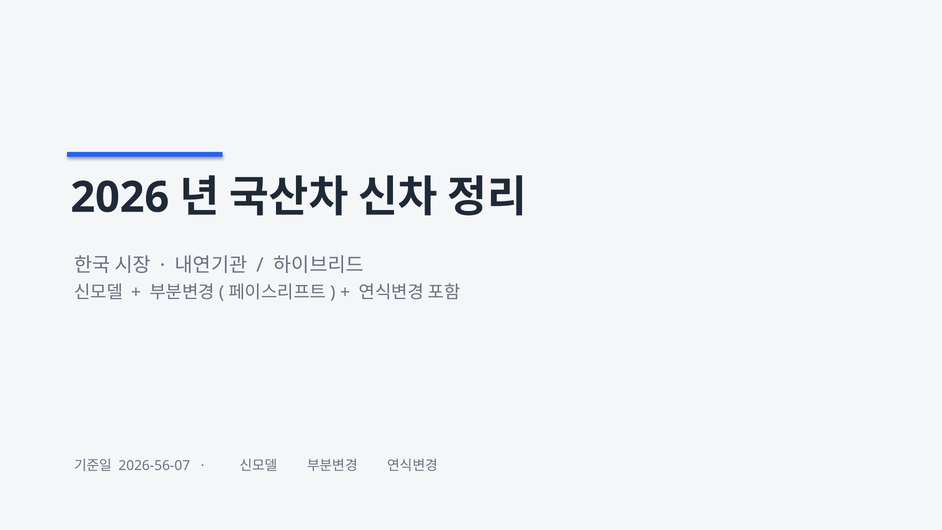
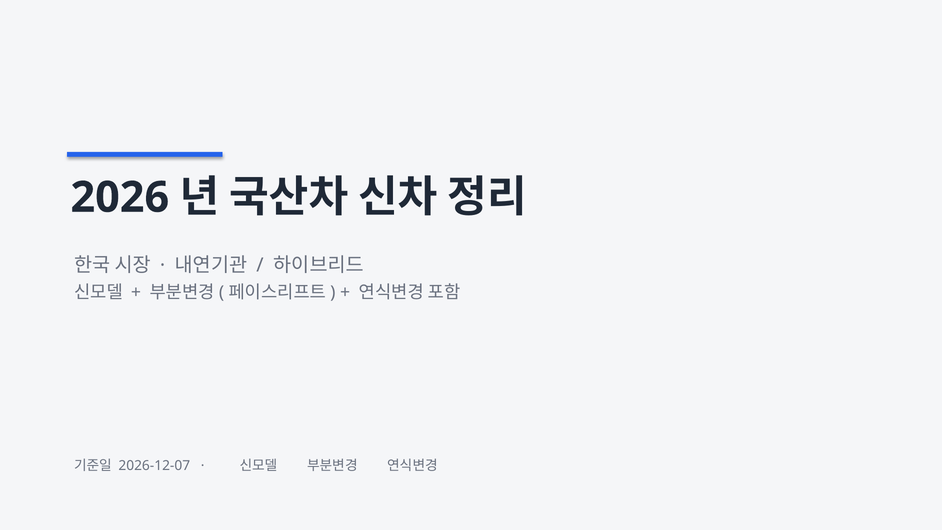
2026-56-07: 2026-56-07 -> 2026-12-07 (154, 466)
